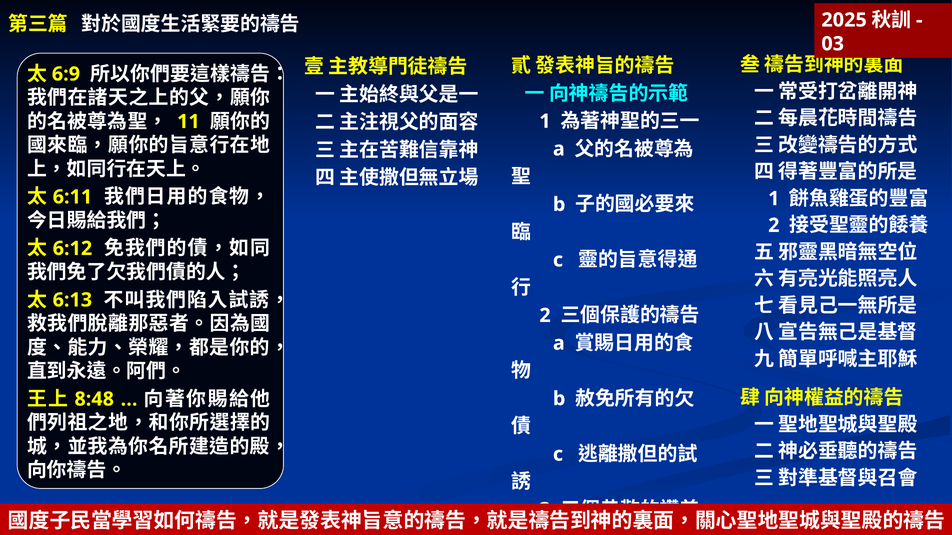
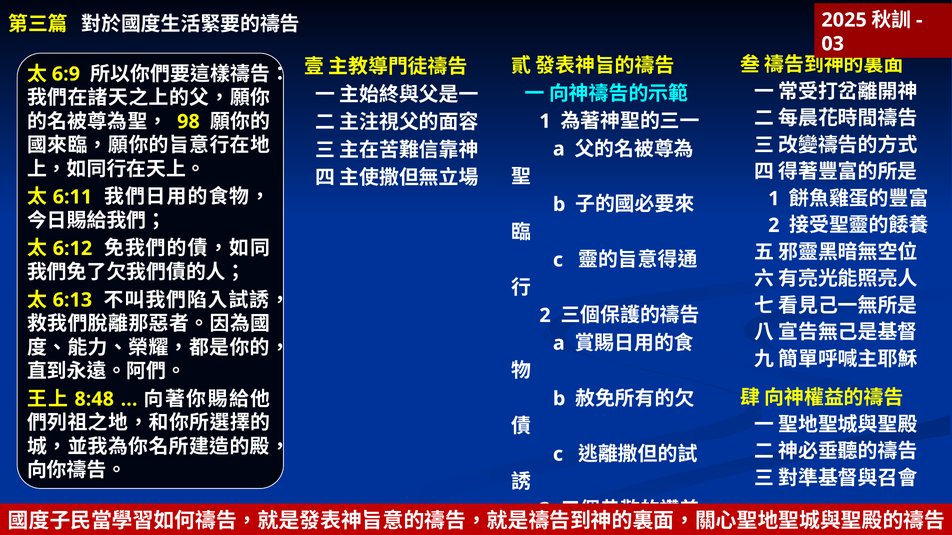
11: 11 -> 98 (188, 122)
